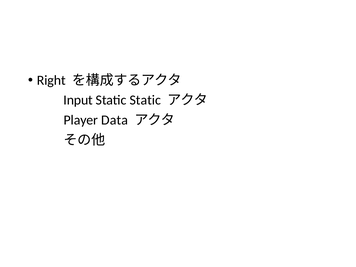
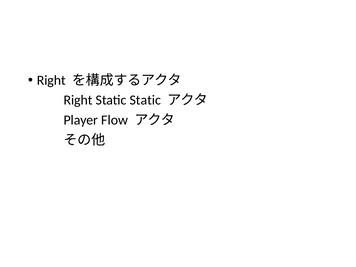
Input: Input -> Right (78, 100)
Data: Data -> Flow (115, 120)
